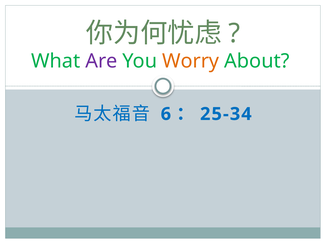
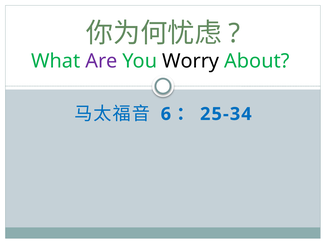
Worry colour: orange -> black (191, 61)
